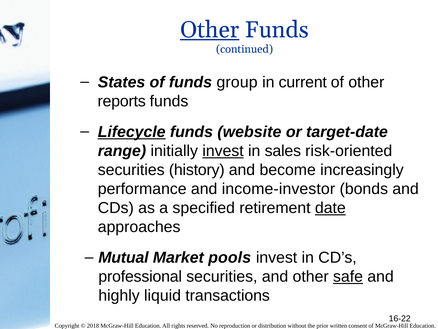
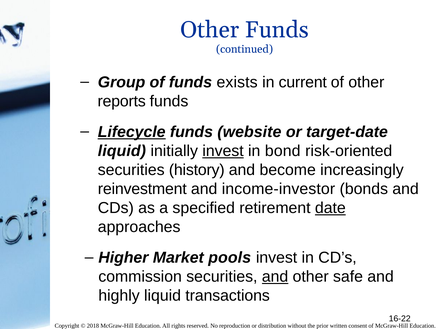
Other underline: present -> none (210, 30)
States: States -> Group (122, 82)
group: group -> exists (237, 82)
range: range -> liquid (122, 151)
sales: sales -> bond (283, 151)
performance: performance -> reinvestment (142, 189)
Mutual: Mutual -> Higher (123, 257)
professional: professional -> commission (140, 276)
and underline: none -> present (275, 276)
safe underline: present -> none (348, 276)
